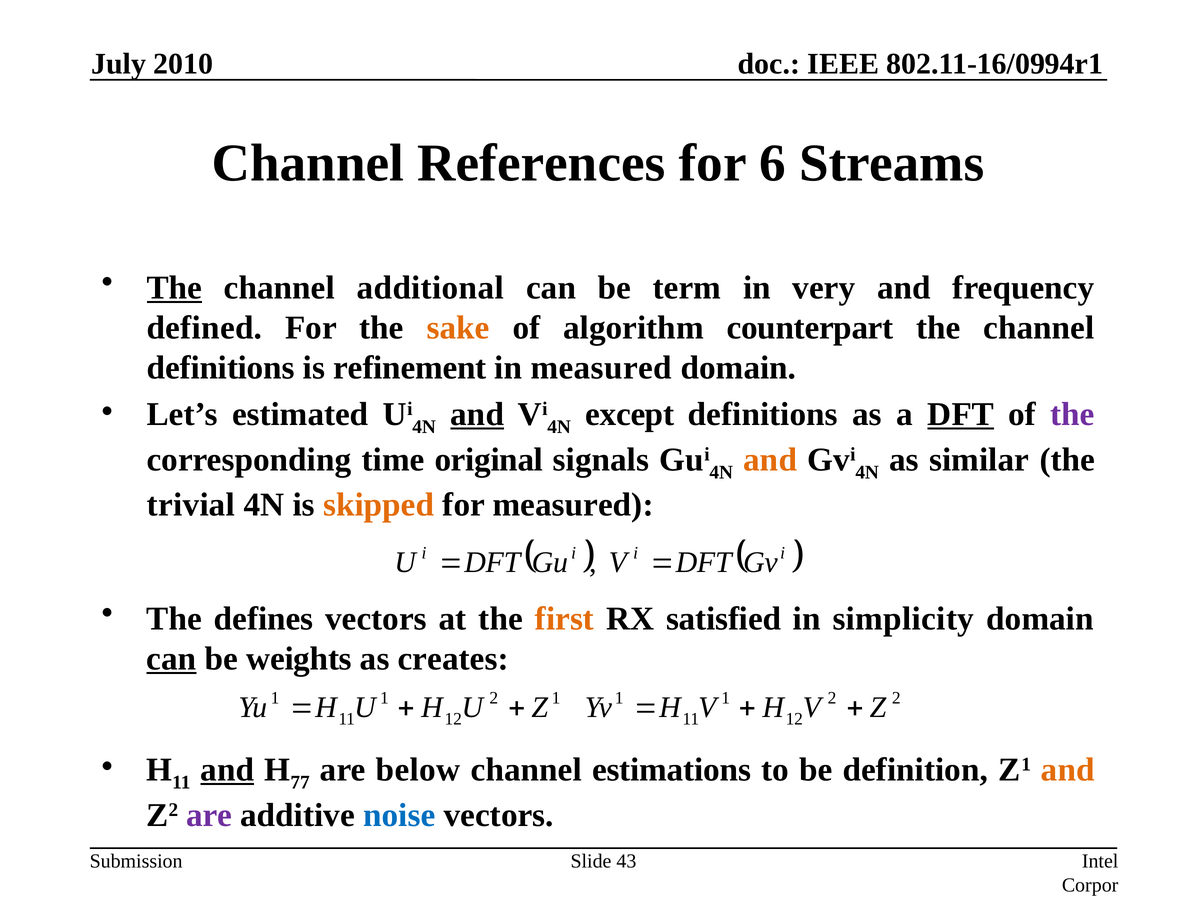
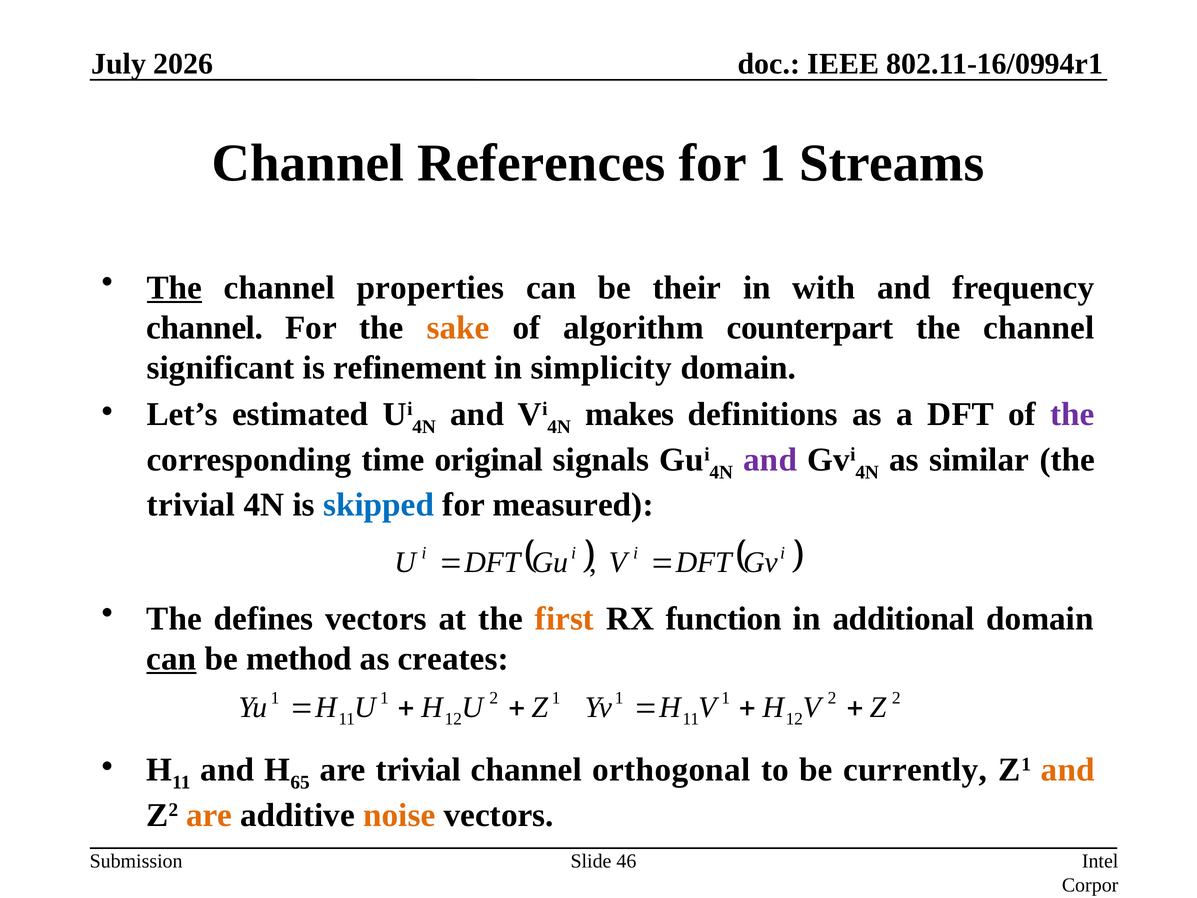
2010: 2010 -> 2026 (183, 64)
for 6: 6 -> 1 (772, 163)
additional: additional -> properties (430, 288)
term: term -> their (687, 288)
very: very -> with (824, 288)
defined: defined -> channel (205, 328)
definitions: definitions -> significant (221, 367)
in measured: measured -> simplicity (601, 367)
and underline: present -> none (477, 414)
except: except -> makes (630, 414)
DFT underline: present -> none (961, 414)
and colour: orange -> purple (770, 459)
skipped colour: orange -> blue (379, 505)
satisfied: satisfied -> function (724, 619)
simplicity: simplicity -> additional (904, 619)
weights: weights -> method (299, 658)
and underline: present -> none (227, 769)
77: 77 -> 65 (300, 782)
are below: below -> trivial (418, 769)
estimations: estimations -> orthogonal (671, 769)
definition: definition -> currently (915, 769)
are colour: purple -> orange (209, 815)
noise colour: blue -> orange (399, 815)
43: 43 -> 46 (626, 861)
